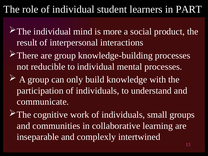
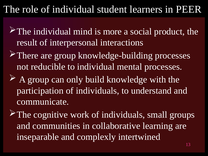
PART: PART -> PEER (189, 9)
